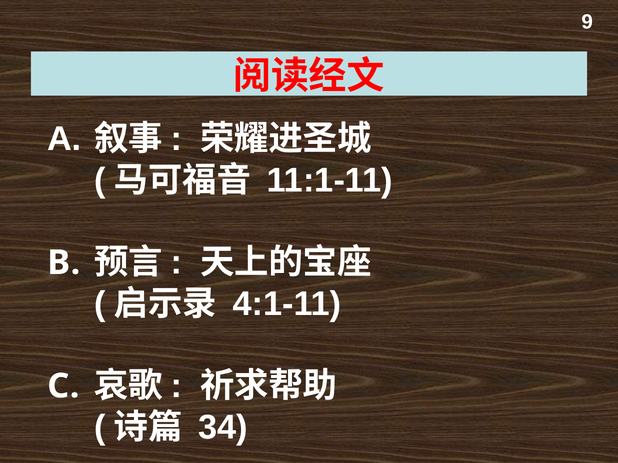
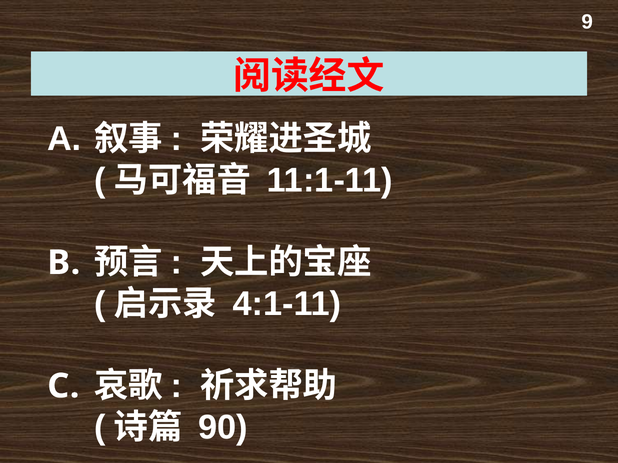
34: 34 -> 90 (223, 428)
